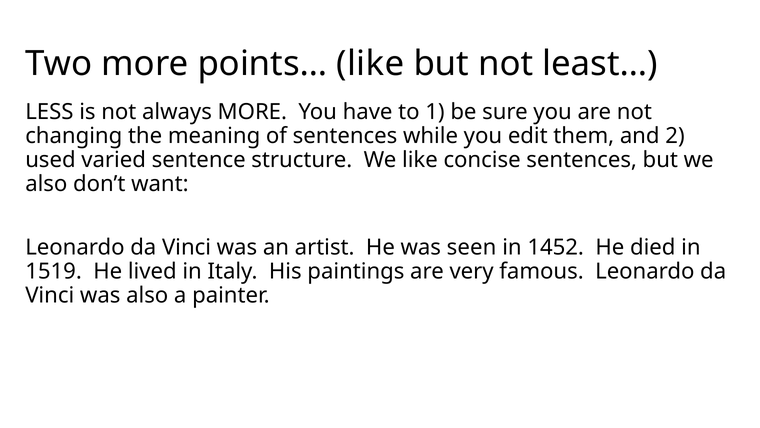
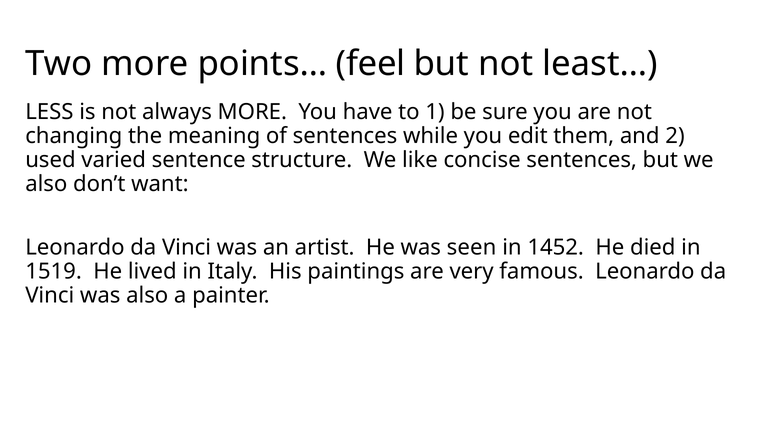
points… like: like -> feel (371, 64)
